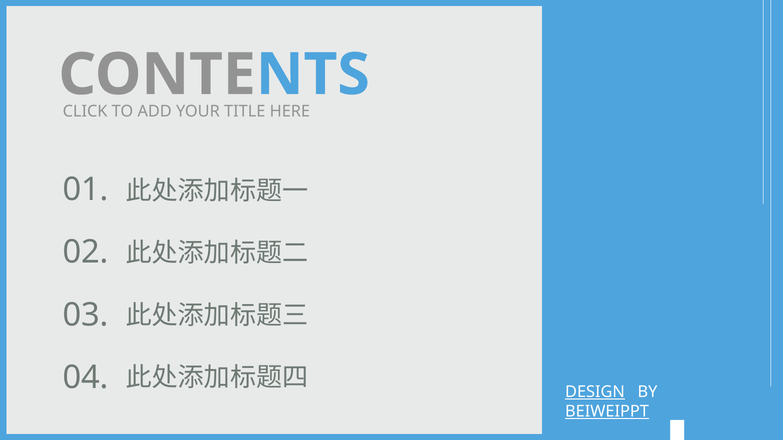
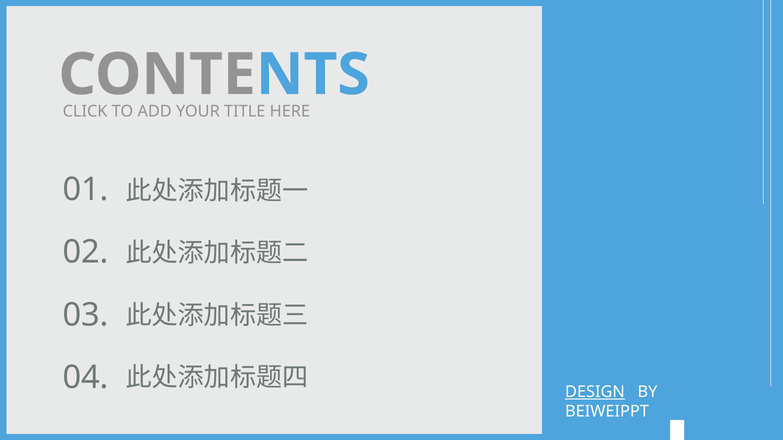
BEIWEIPPT underline: present -> none (607, 412)
